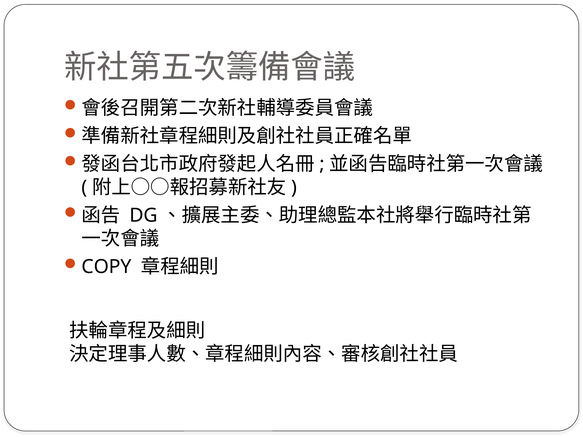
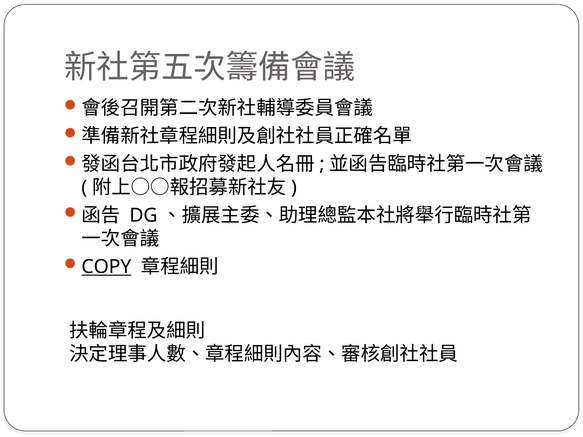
COPY underline: none -> present (106, 267)
